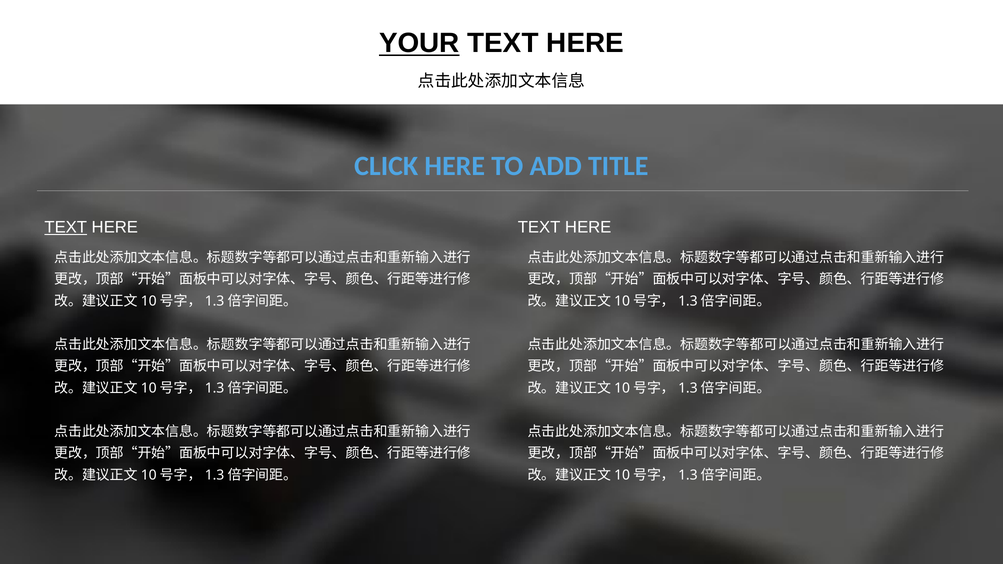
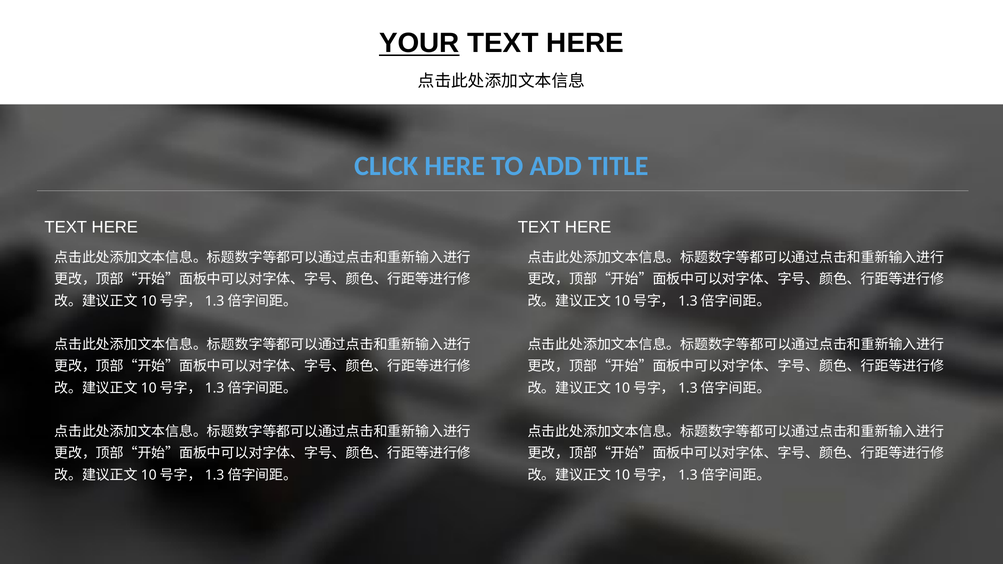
TEXT underline: present -> none (66, 228)
